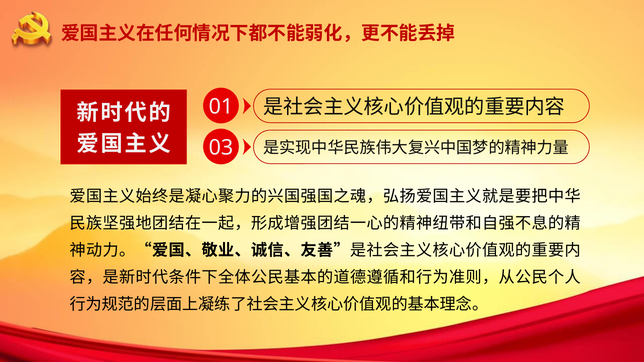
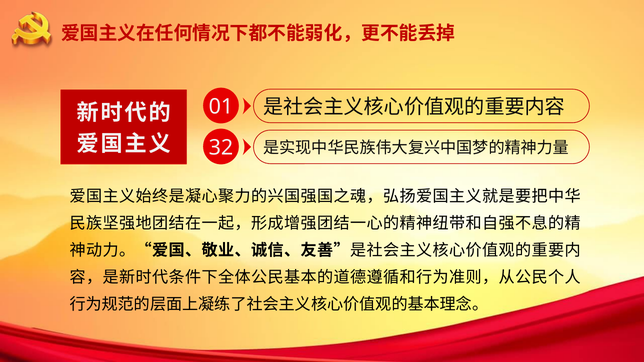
03: 03 -> 32 (221, 148)
